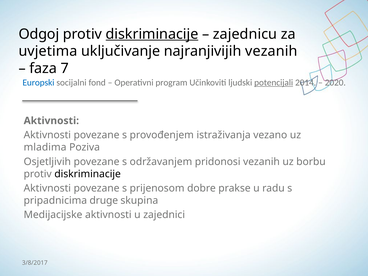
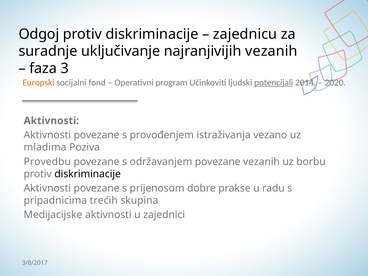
diskriminacije underline: present -> none (152, 34)
uvjetima: uvjetima -> suradnje (48, 51)
7: 7 -> 3 (65, 68)
Europski colour: blue -> orange (38, 83)
Osjetljivih: Osjetljivih -> Provedbu (47, 162)
održavanjem pridonosi: pridonosi -> povezane (218, 162)
druge: druge -> trećih (104, 200)
